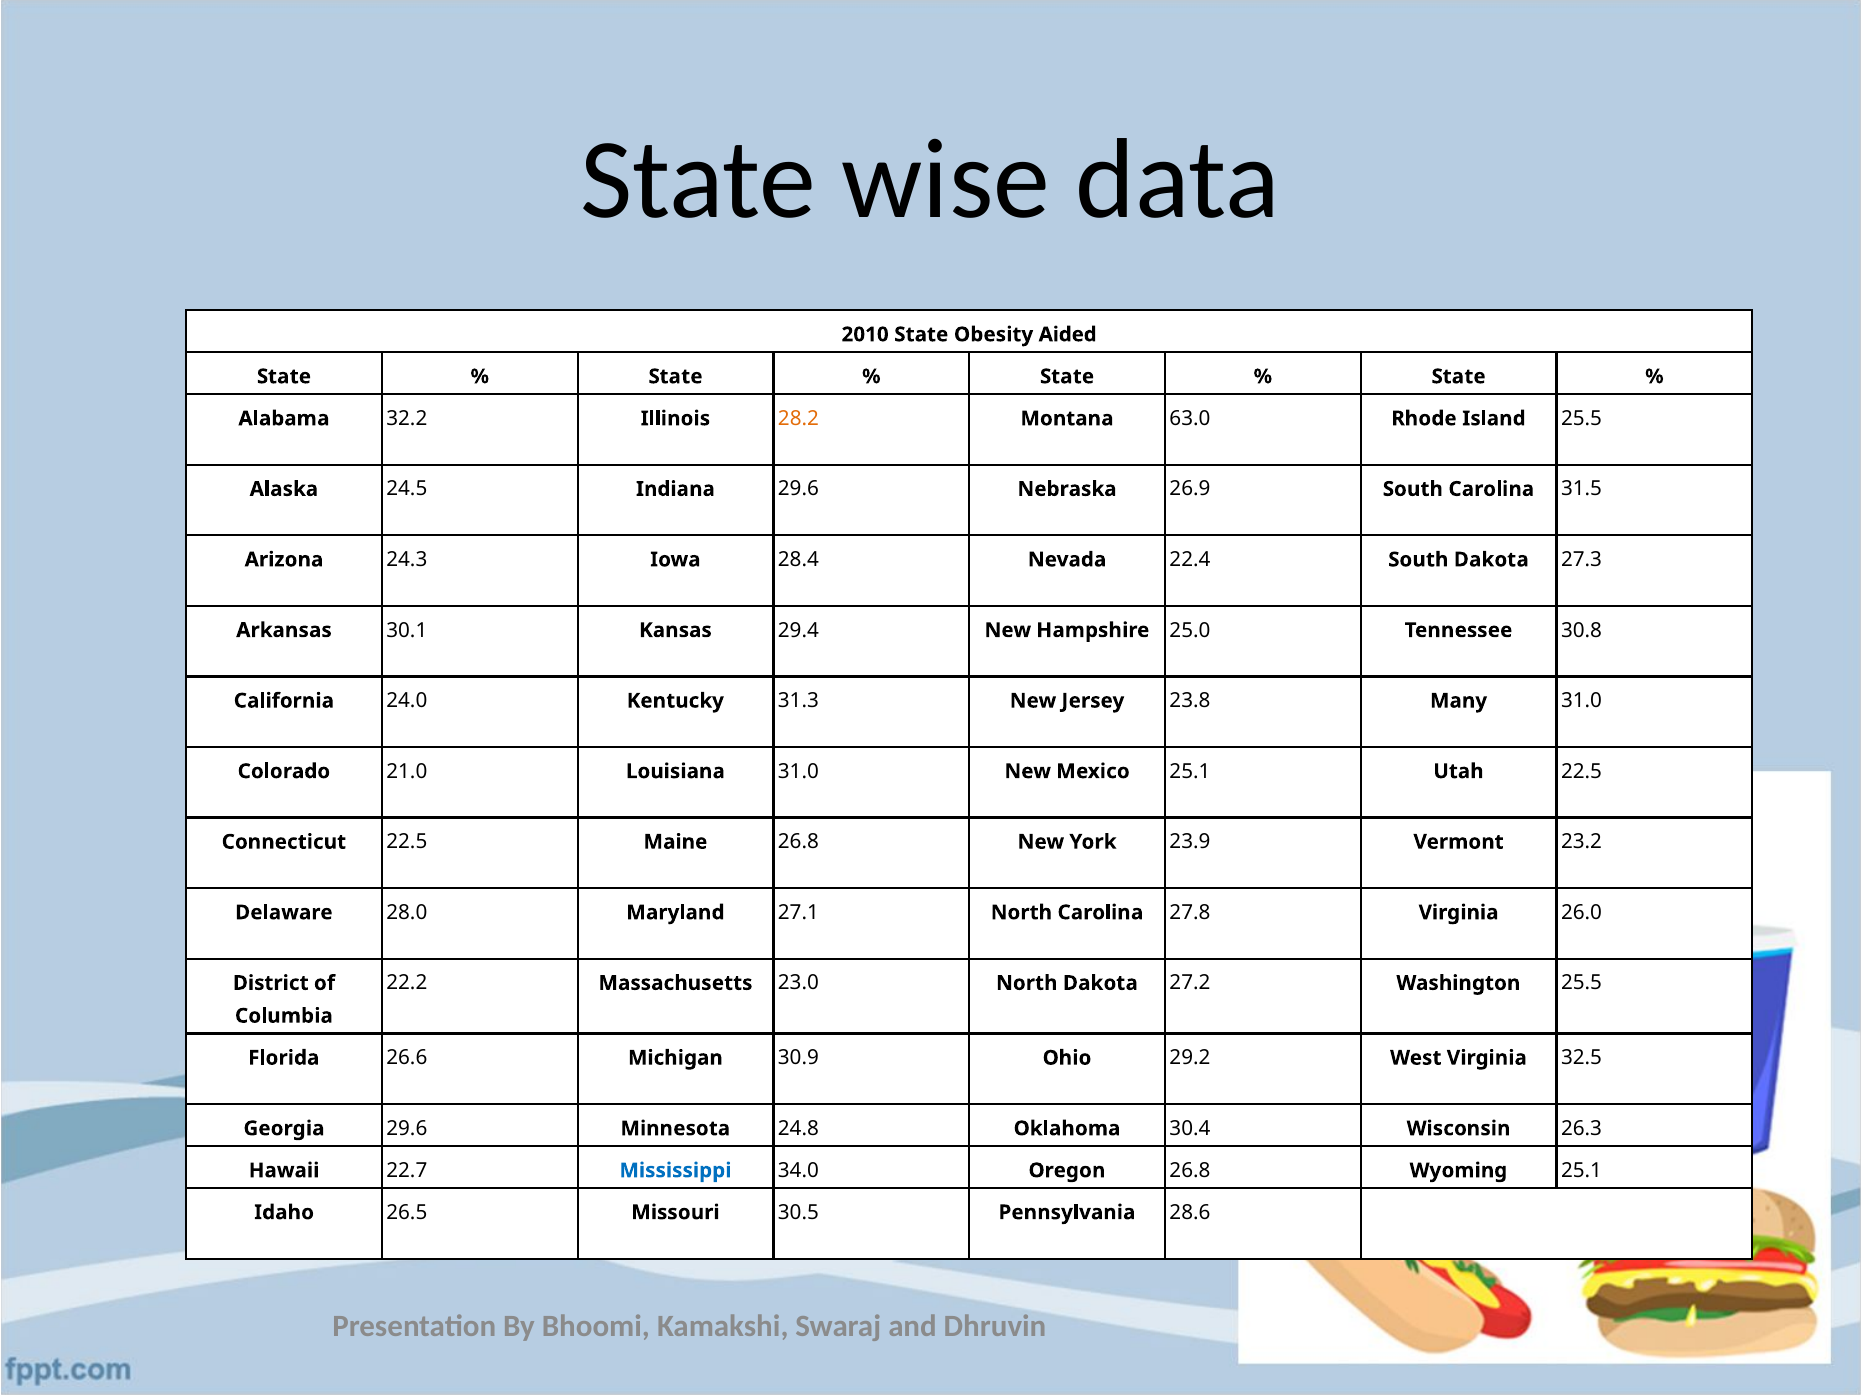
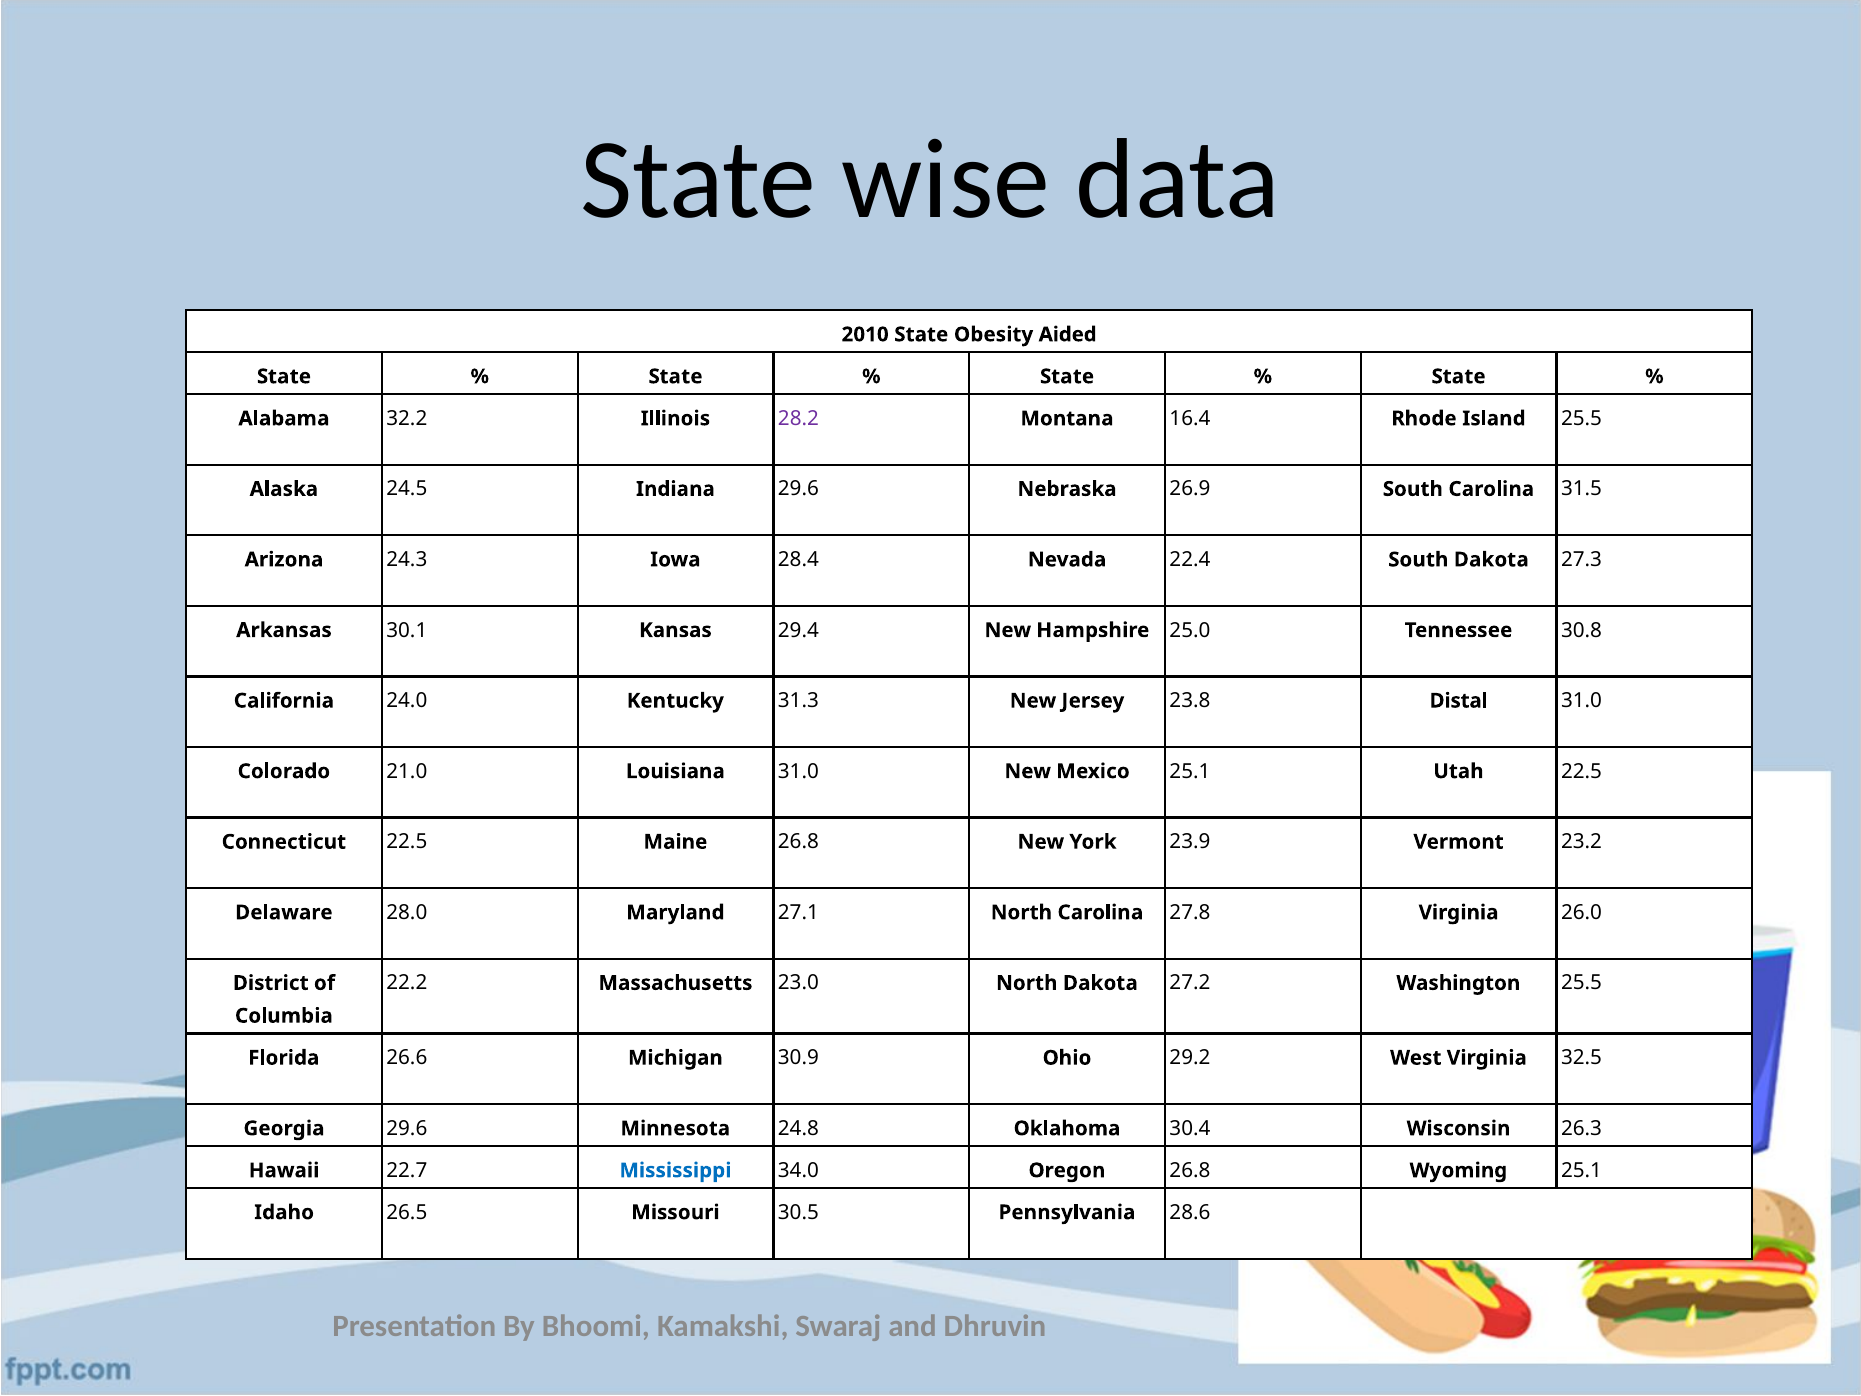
28.2 colour: orange -> purple (798, 418)
63.0: 63.0 -> 16.4 (1190, 418)
Many: Many -> Distal (1459, 701)
